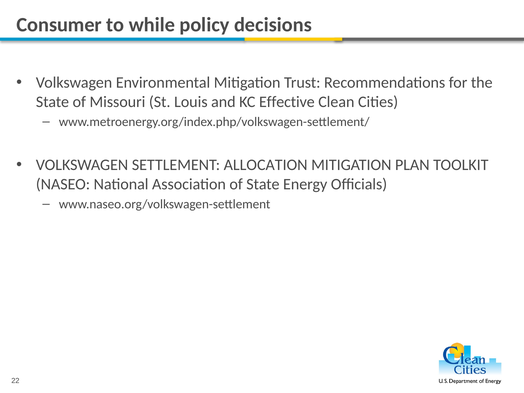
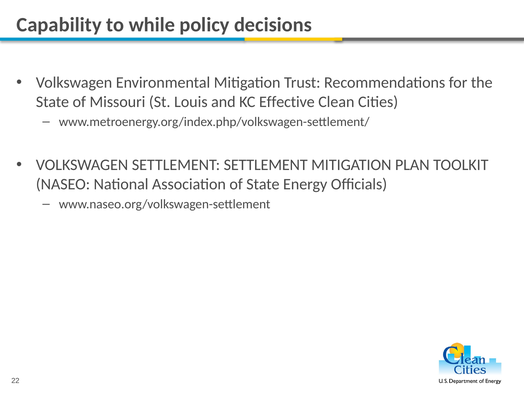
Consumer: Consumer -> Capability (59, 25)
SETTLEMENT ALLOCATION: ALLOCATION -> SETTLEMENT (266, 165)
